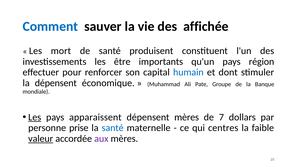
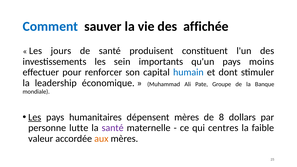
mort: mort -> jours (61, 51)
être: être -> sein (122, 62)
région: région -> moins (261, 62)
la dépensent: dépensent -> leadership (56, 83)
apparaissent: apparaissent -> humanitaires (95, 117)
7: 7 -> 8 (221, 117)
prise: prise -> lutte (79, 128)
santé colour: blue -> purple (113, 128)
valeur underline: present -> none (41, 139)
aux colour: purple -> orange (101, 139)
